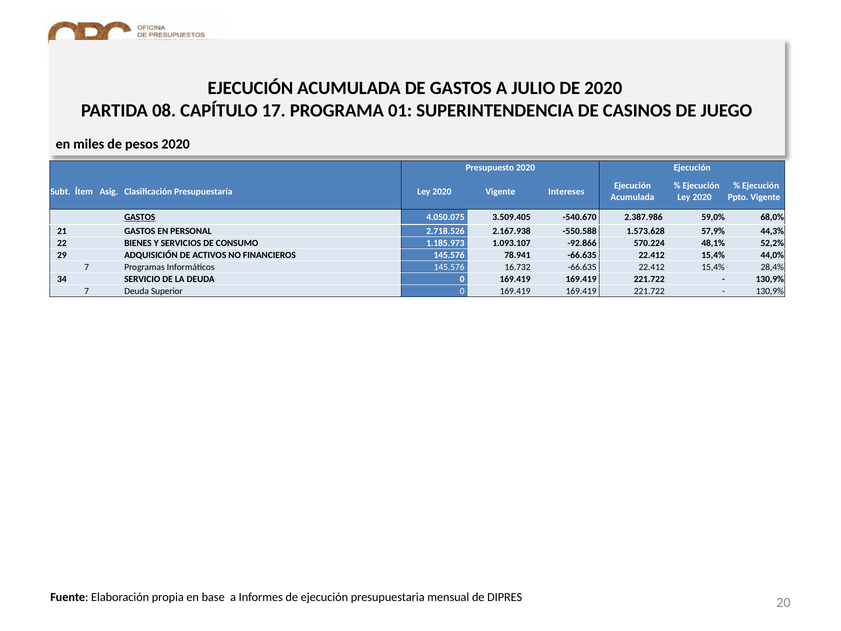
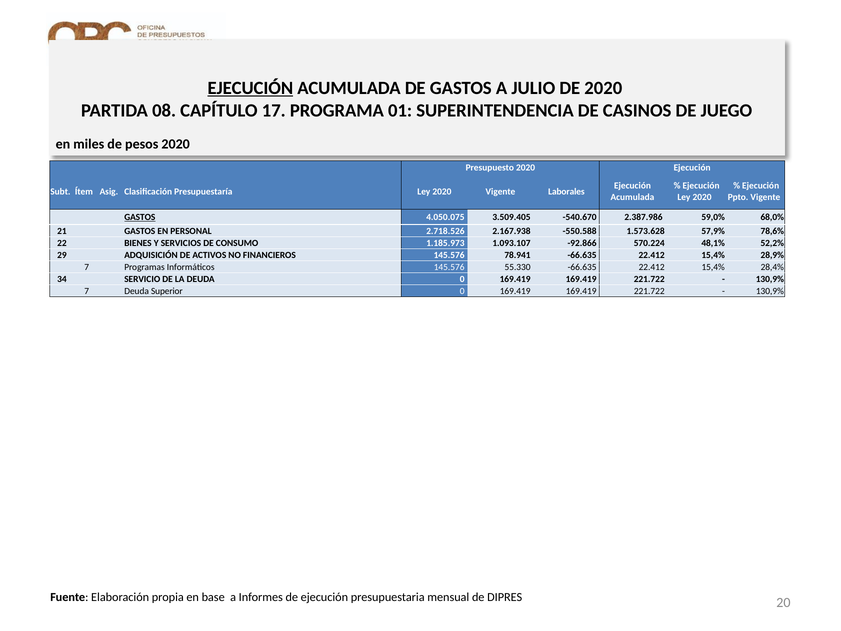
EJECUCIÓN underline: none -> present (250, 88)
Intereses: Intereses -> Laborales (566, 191)
44,3%: 44,3% -> 78,6% (772, 231)
44,0%: 44,0% -> 28,9% (772, 255)
16.732: 16.732 -> 55.330 (518, 267)
